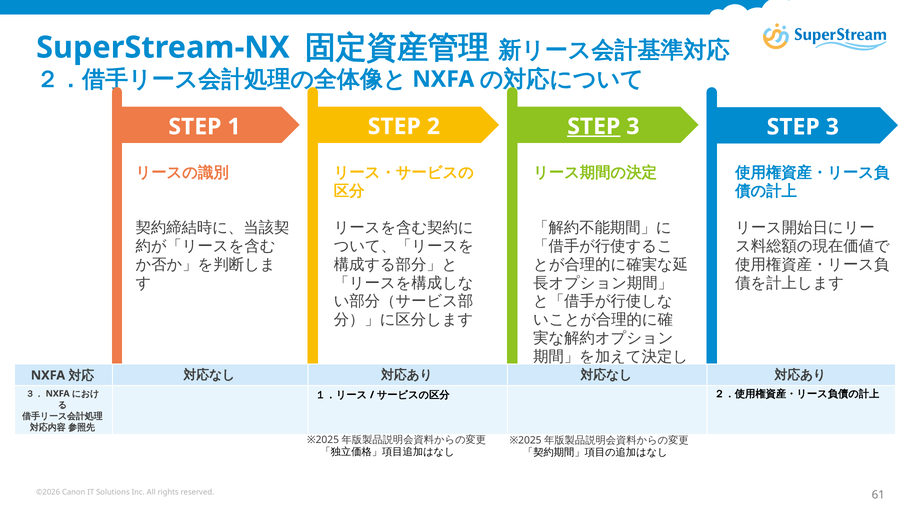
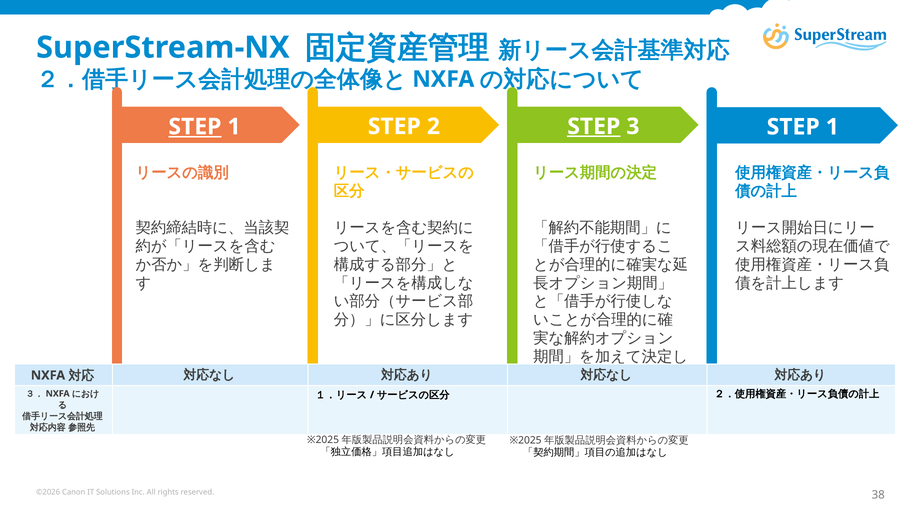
STEP underline: none -> present (195, 127)
3 STEP 3: 3 -> 1 (832, 127)
61: 61 -> 38 (878, 495)
